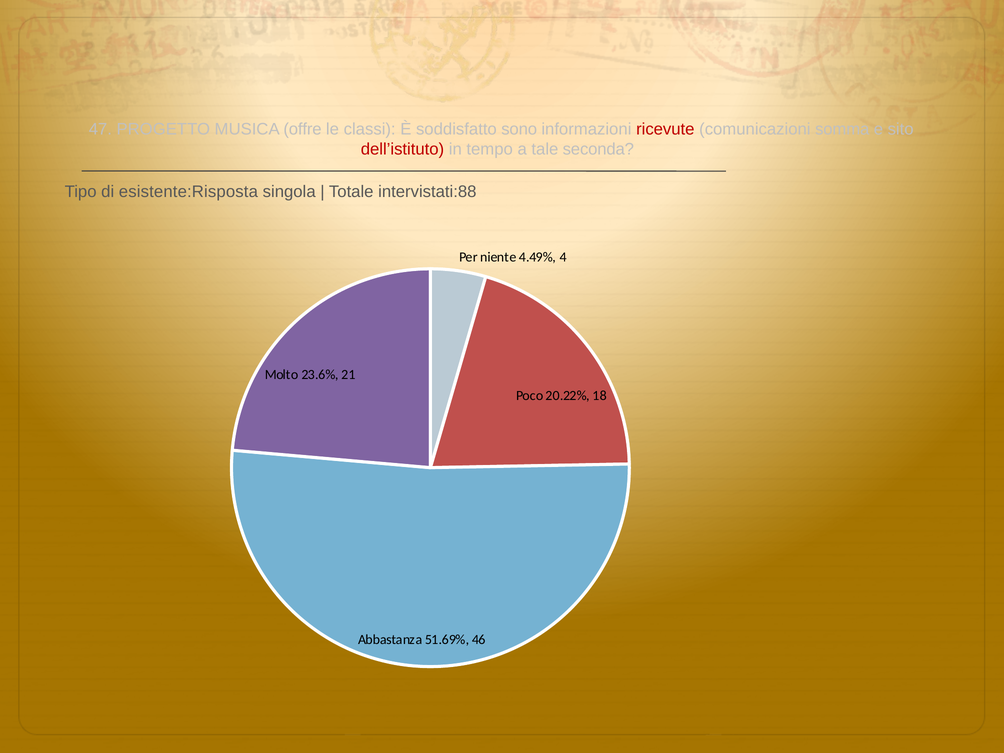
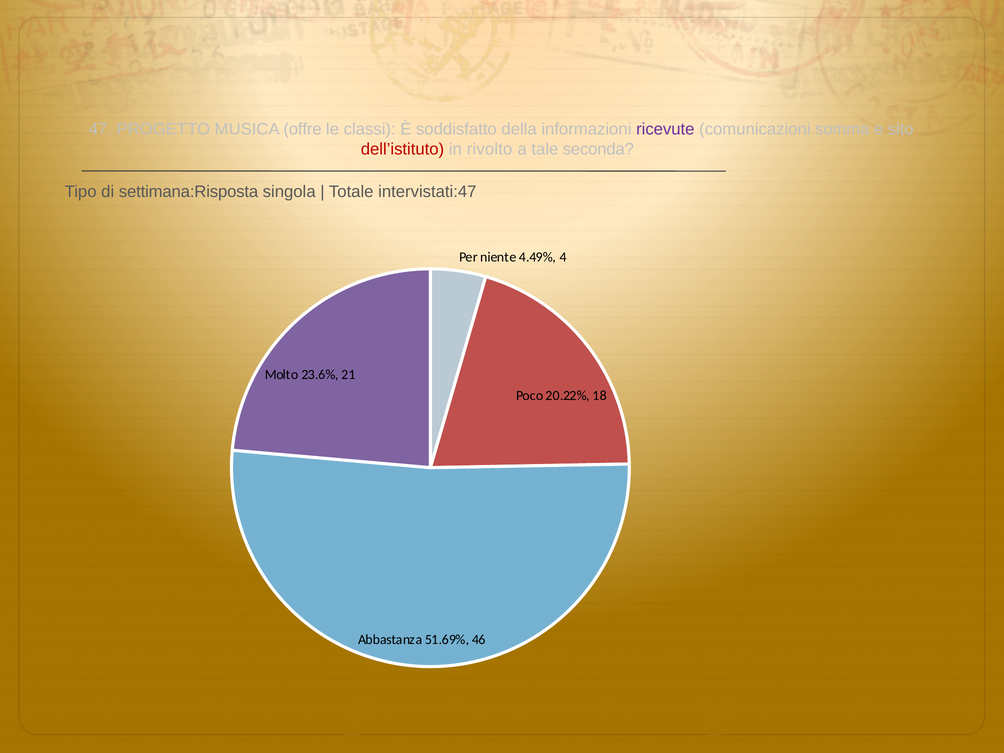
sono: sono -> della (519, 129)
ricevute colour: red -> purple (665, 129)
tempo: tempo -> rivolto (490, 149)
esistente:Risposta: esistente:Risposta -> settimana:Risposta (189, 192)
intervistati:88: intervistati:88 -> intervistati:47 (427, 192)
